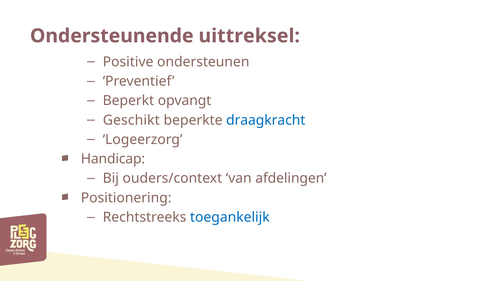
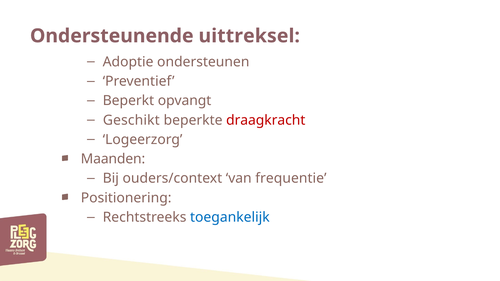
Positive: Positive -> Adoptie (128, 62)
draagkracht colour: blue -> red (266, 120)
Handicap: Handicap -> Maanden (113, 159)
afdelingen: afdelingen -> frequentie (291, 179)
